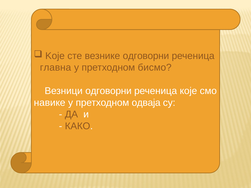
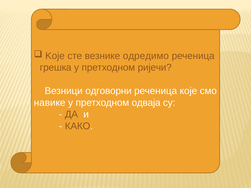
везнике одговорни: одговорни -> одредимо (146, 56)
главна: главна -> грешка (56, 68)
бисмо: бисмо -> ријечи (155, 68)
